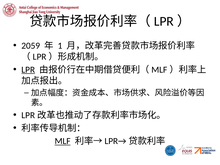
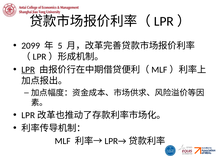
2059: 2059 -> 2099 (31, 46)
1: 1 -> 5 (60, 46)
MLF underline: present -> none (63, 141)
